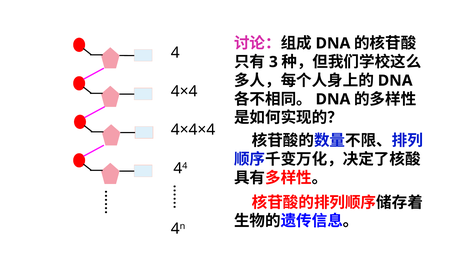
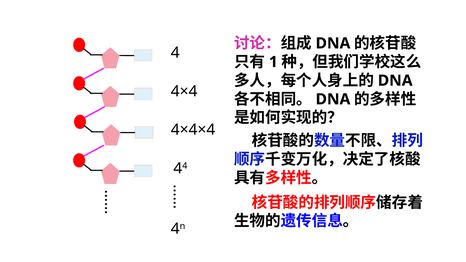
3: 3 -> 1 (273, 62)
